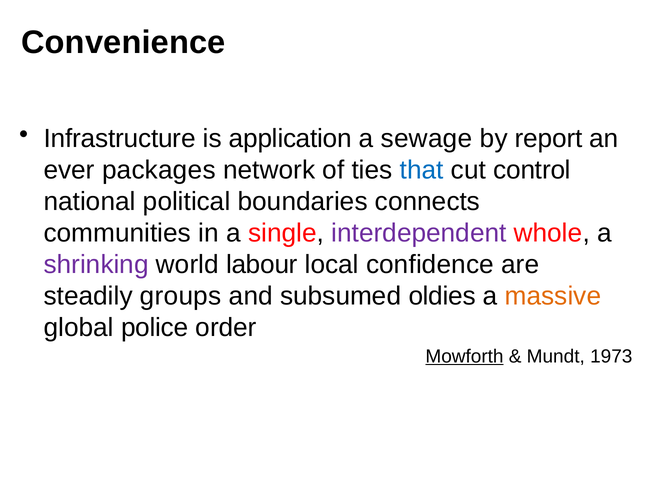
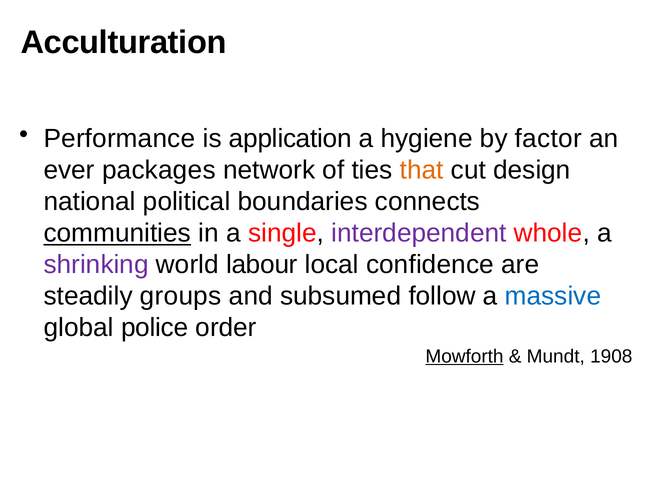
Convenience: Convenience -> Acculturation (124, 42)
Infrastructure: Infrastructure -> Performance (119, 139)
sewage: sewage -> hygiene (427, 139)
report: report -> factor (548, 139)
that colour: blue -> orange (422, 170)
control: control -> design (532, 170)
communities underline: none -> present (117, 233)
oldies: oldies -> follow (442, 296)
massive colour: orange -> blue (553, 296)
1973: 1973 -> 1908 (611, 356)
